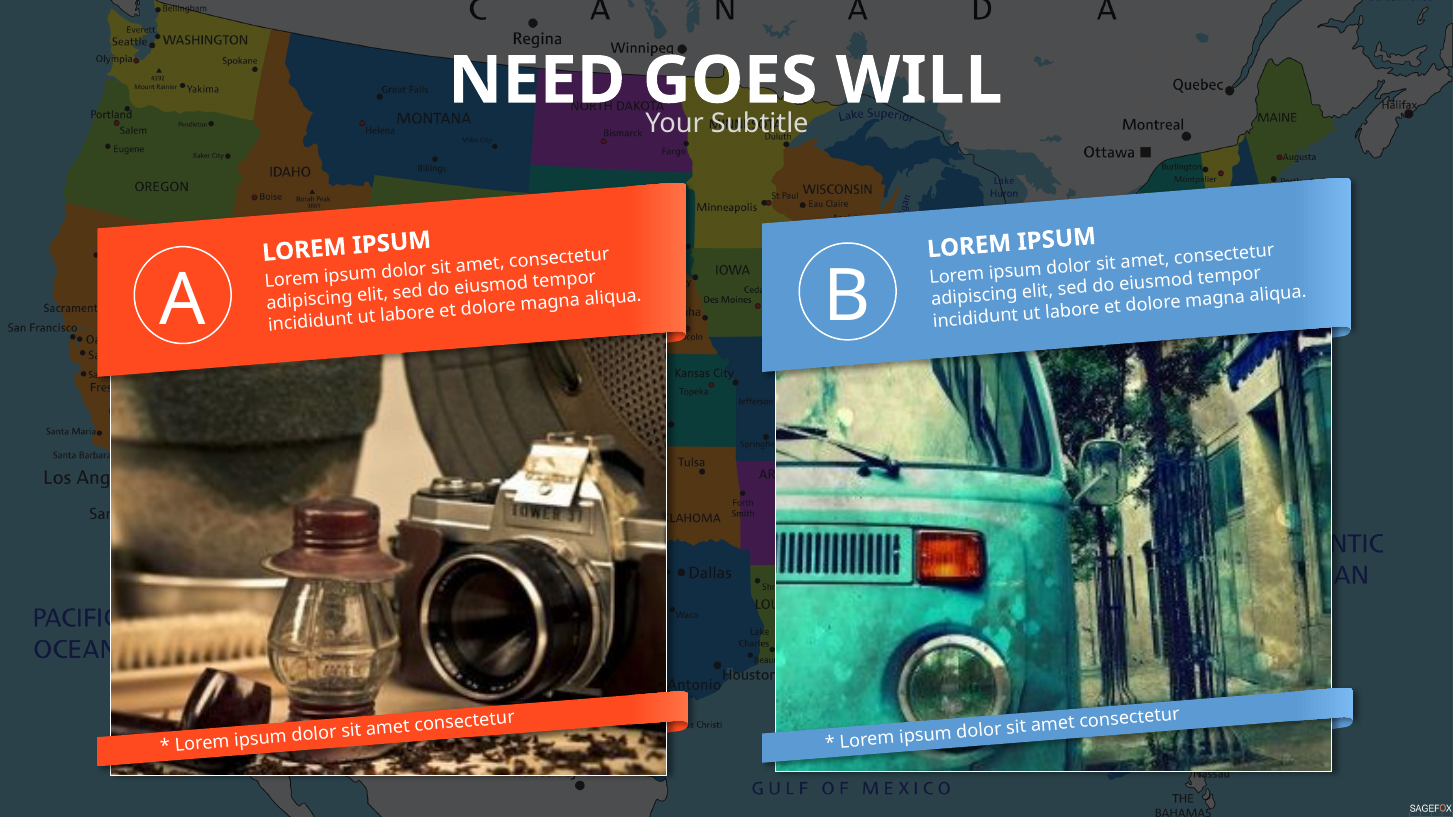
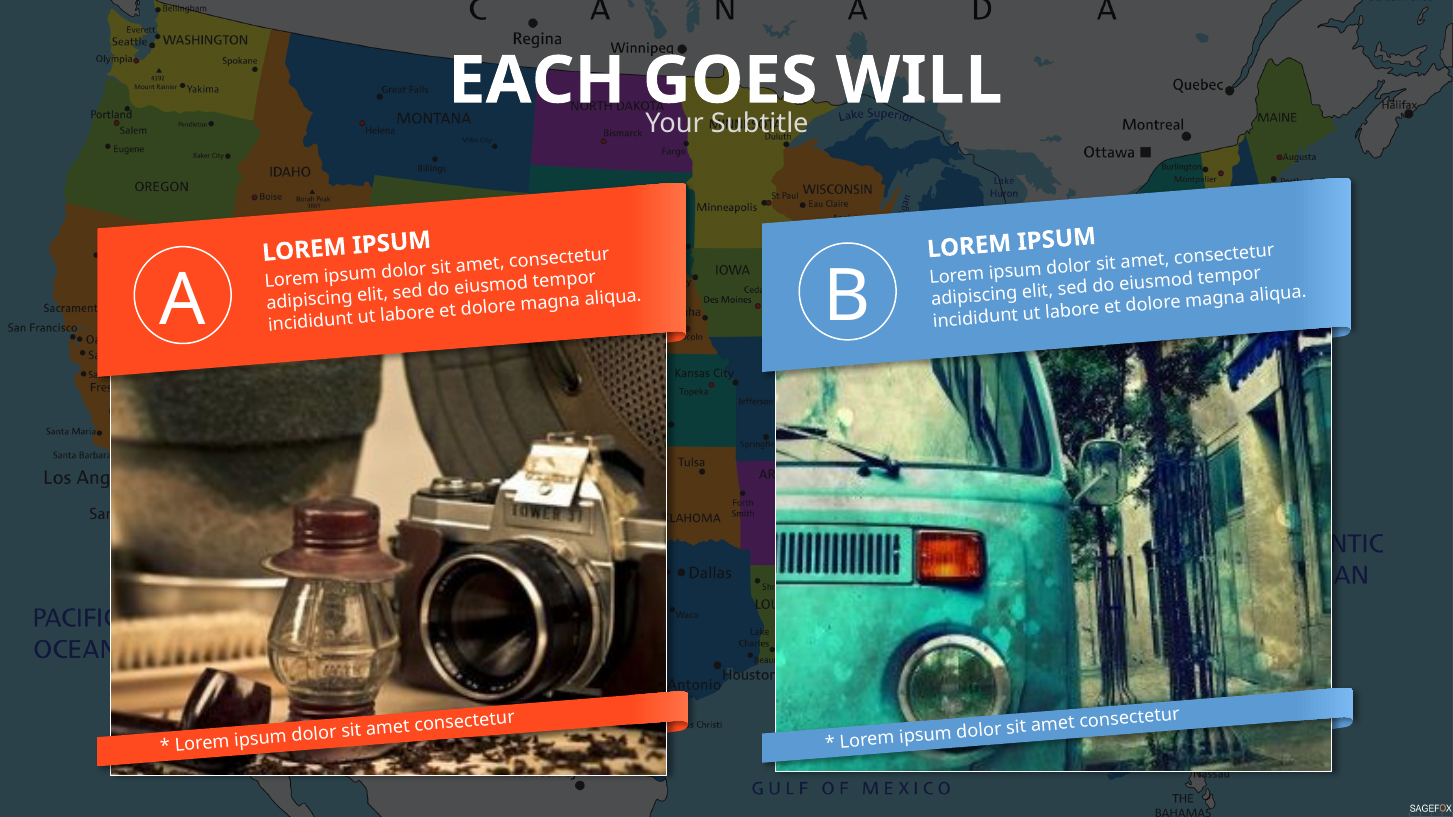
NEED: NEED -> EACH (537, 81)
